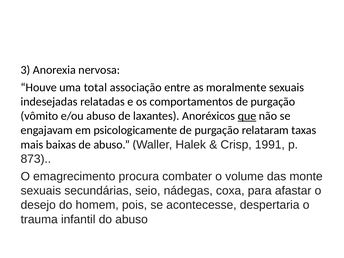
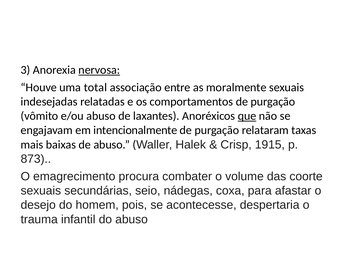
nervosa underline: none -> present (99, 70)
psicologicamente: psicologicamente -> intencionalmente (135, 130)
1991: 1991 -> 1915 (270, 145)
monte: monte -> coorte (306, 176)
